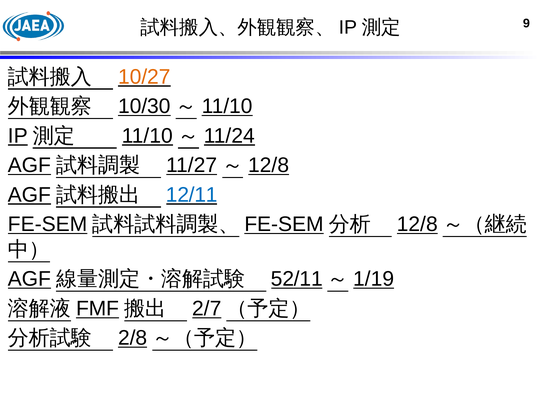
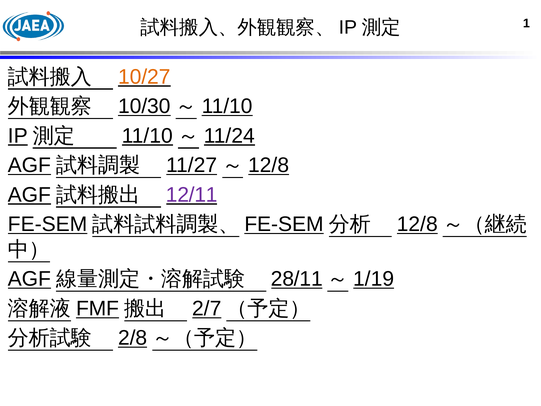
9: 9 -> 1 (526, 23)
12/11 colour: blue -> purple (192, 195)
52/11: 52/11 -> 28/11 (297, 279)
